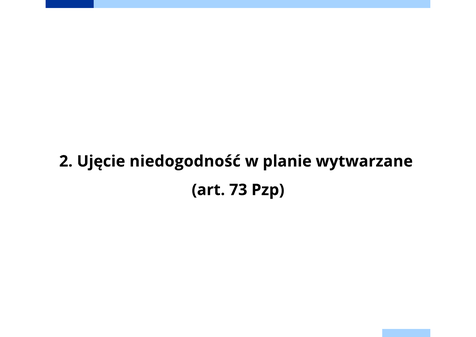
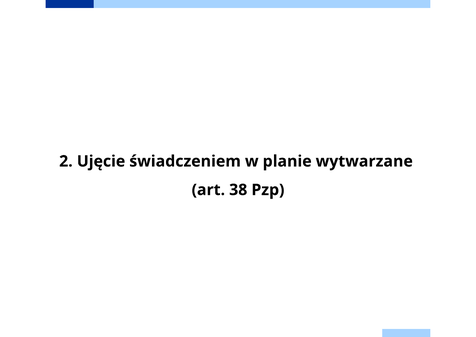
niedogodność: niedogodność -> świadczeniem (185, 161)
73: 73 -> 38 (238, 190)
